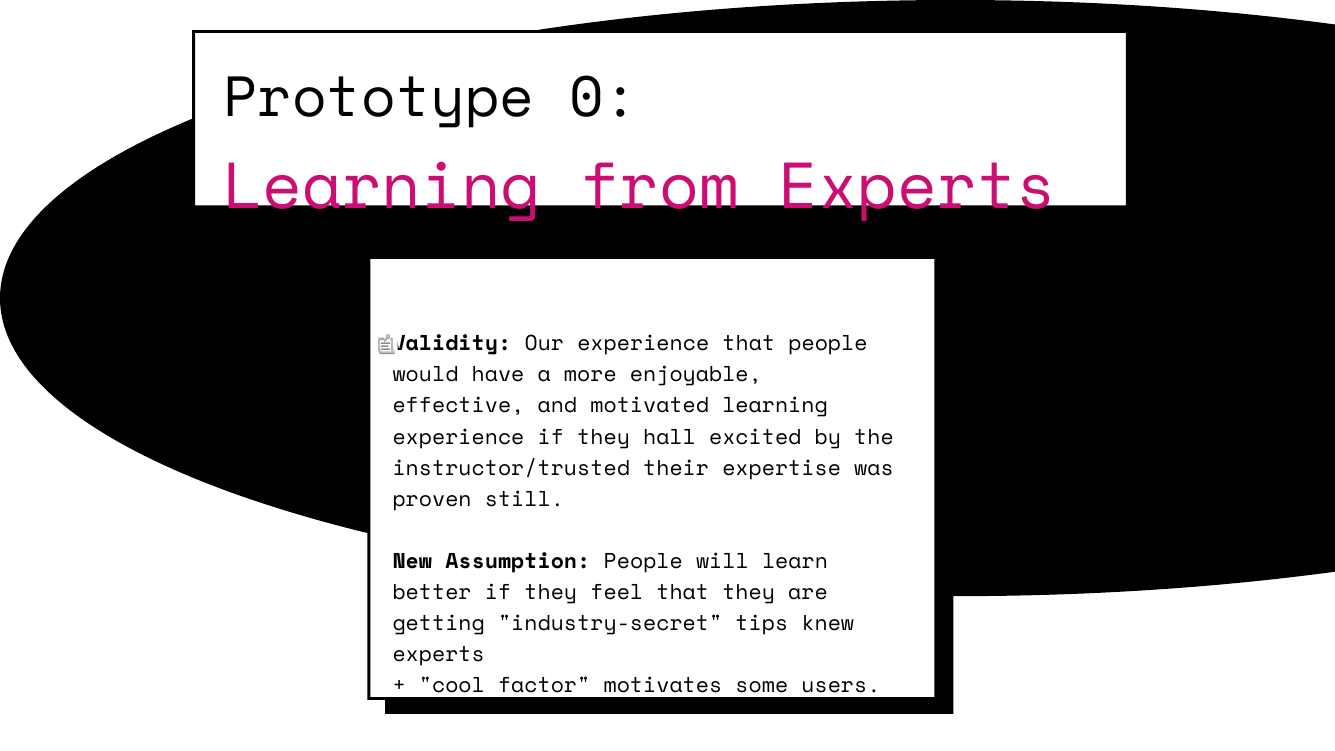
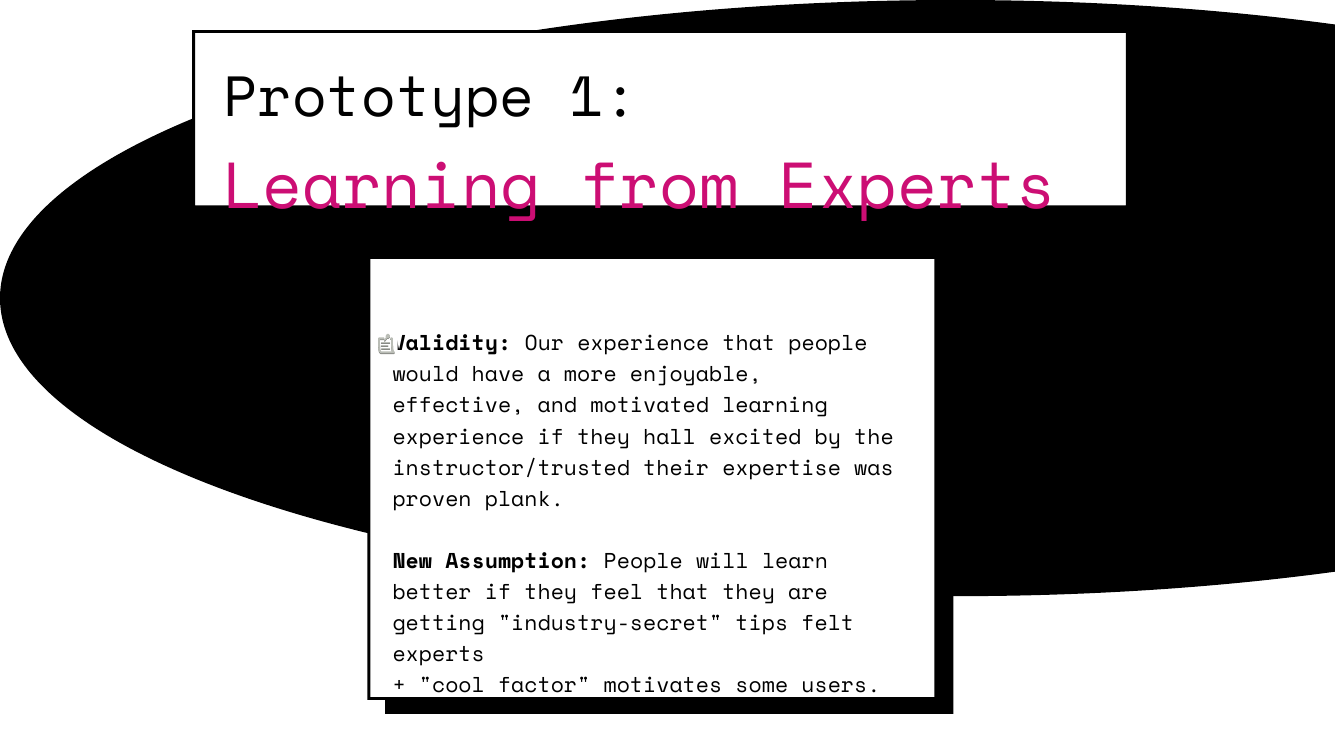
0: 0 -> 1 (604, 98)
still: still -> plank (524, 499)
knew: knew -> felt (828, 623)
